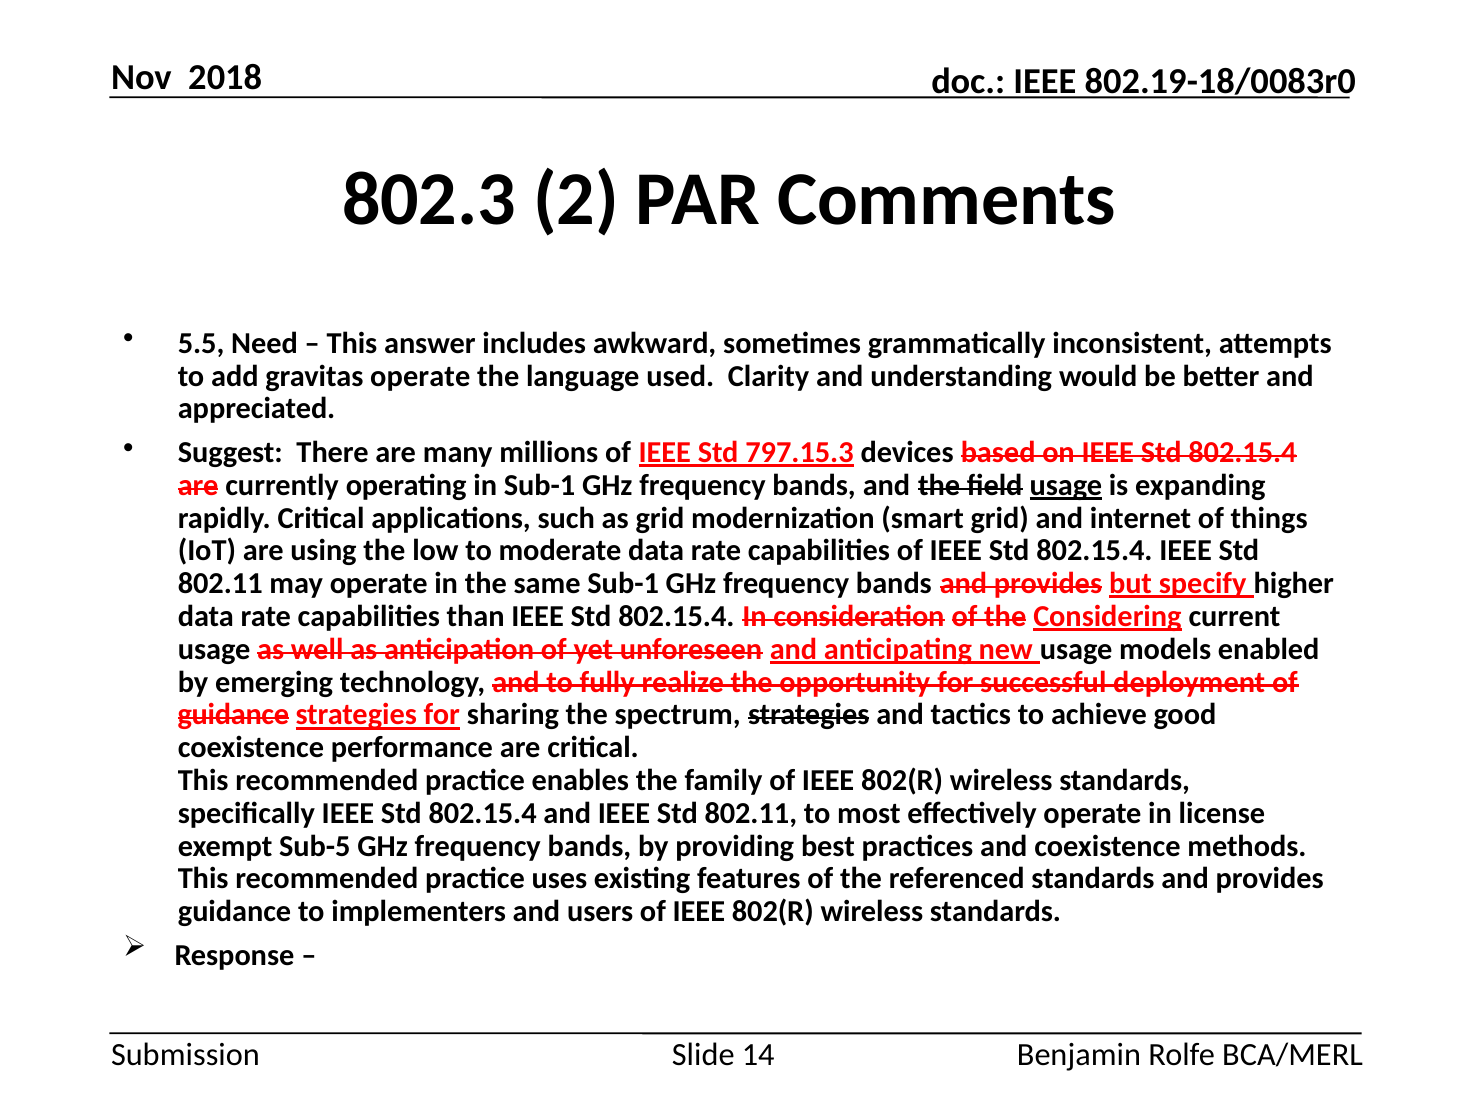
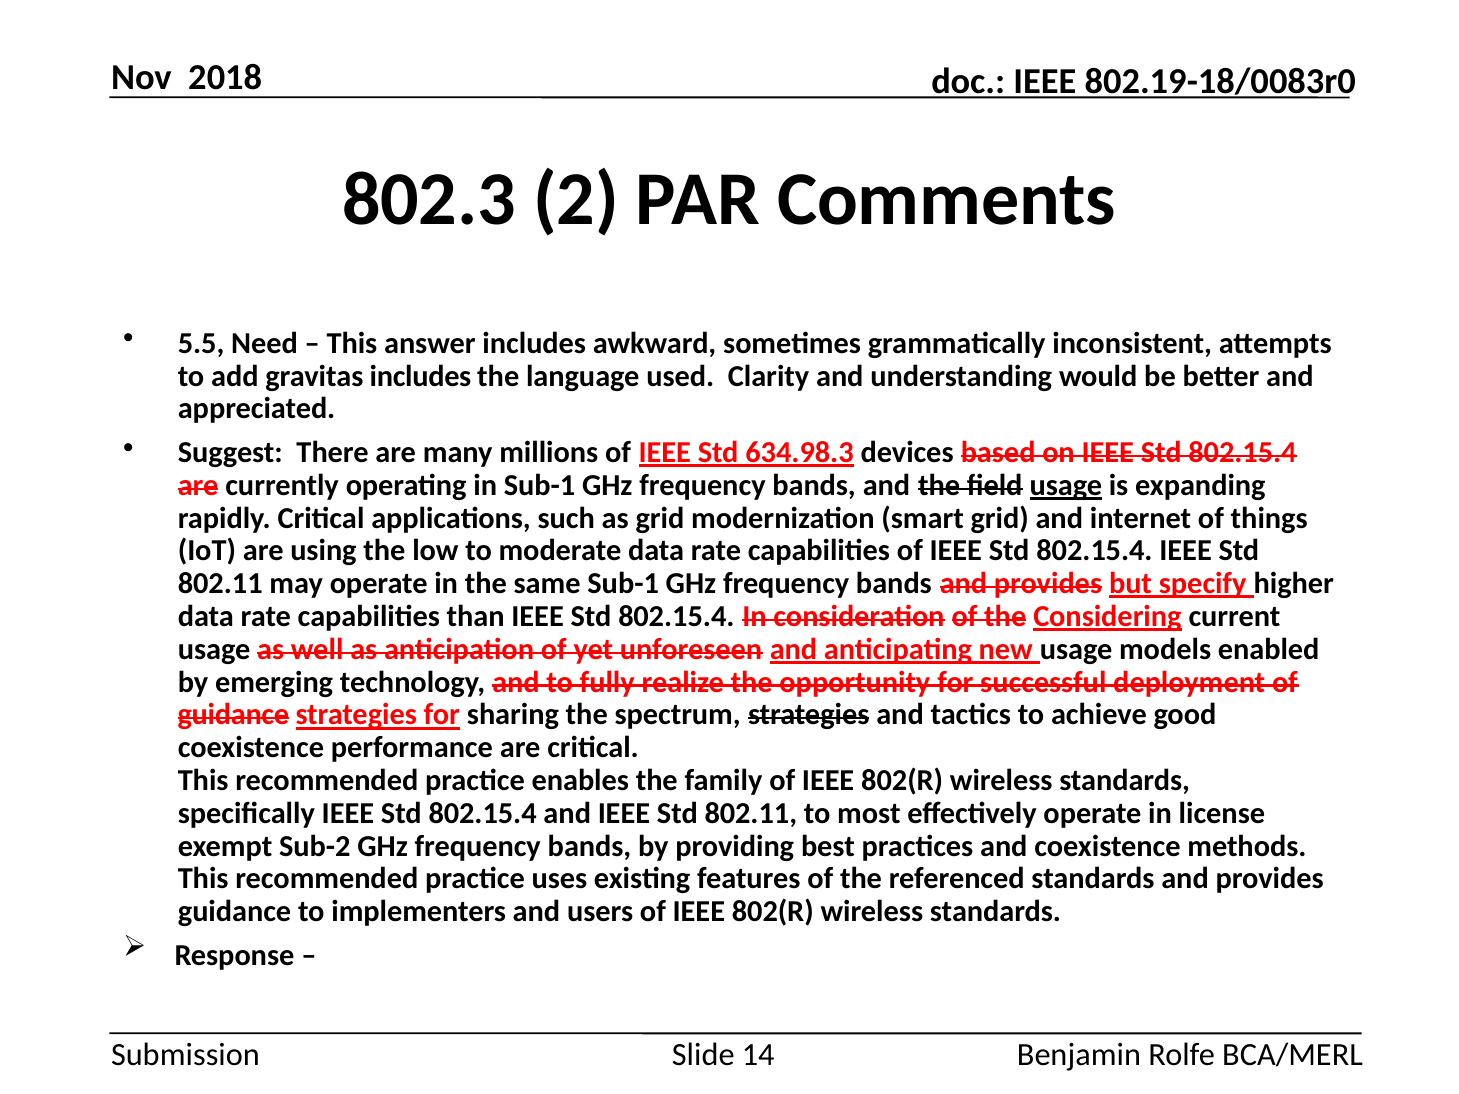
gravitas operate: operate -> includes (421, 376)
797.15.3: 797.15.3 -> 634.98.3 (800, 453)
Sub-5: Sub-5 -> Sub-2 (315, 846)
